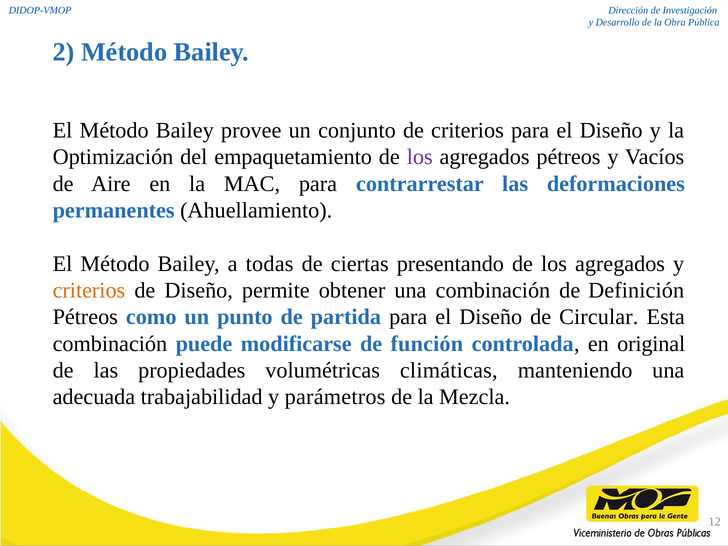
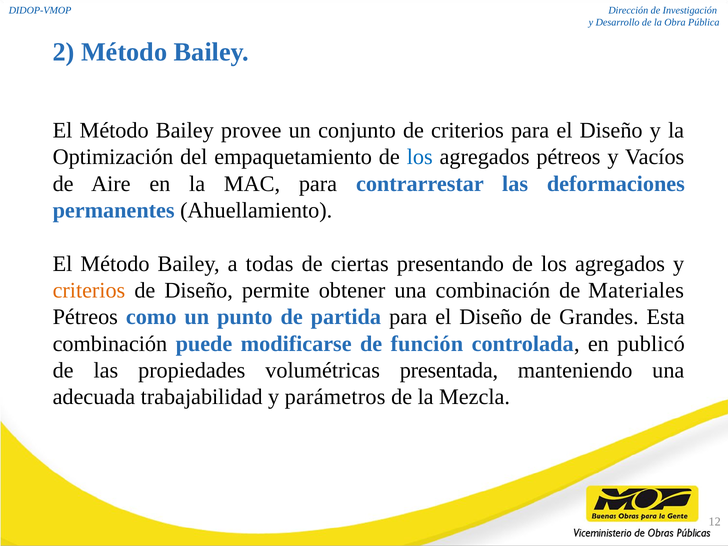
los colour: purple -> blue (420, 157)
Definición: Definición -> Materiales (636, 290)
Circular: Circular -> Grandes (599, 317)
original: original -> publicó (651, 344)
climáticas: climáticas -> presentada (449, 370)
